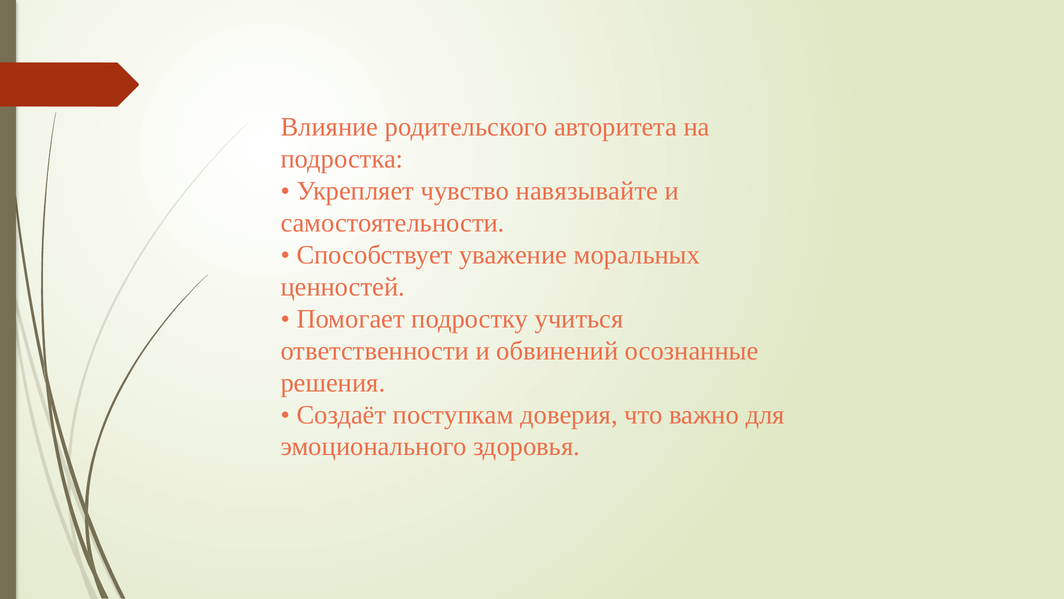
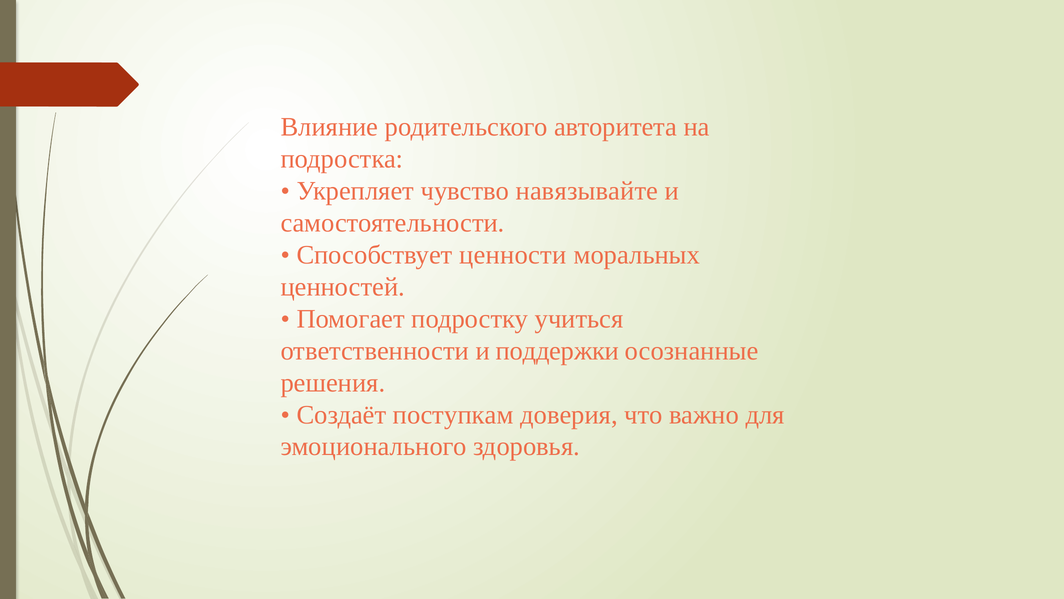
уважение: уважение -> ценности (513, 255)
обвинений: обвинений -> поддержки (557, 351)
